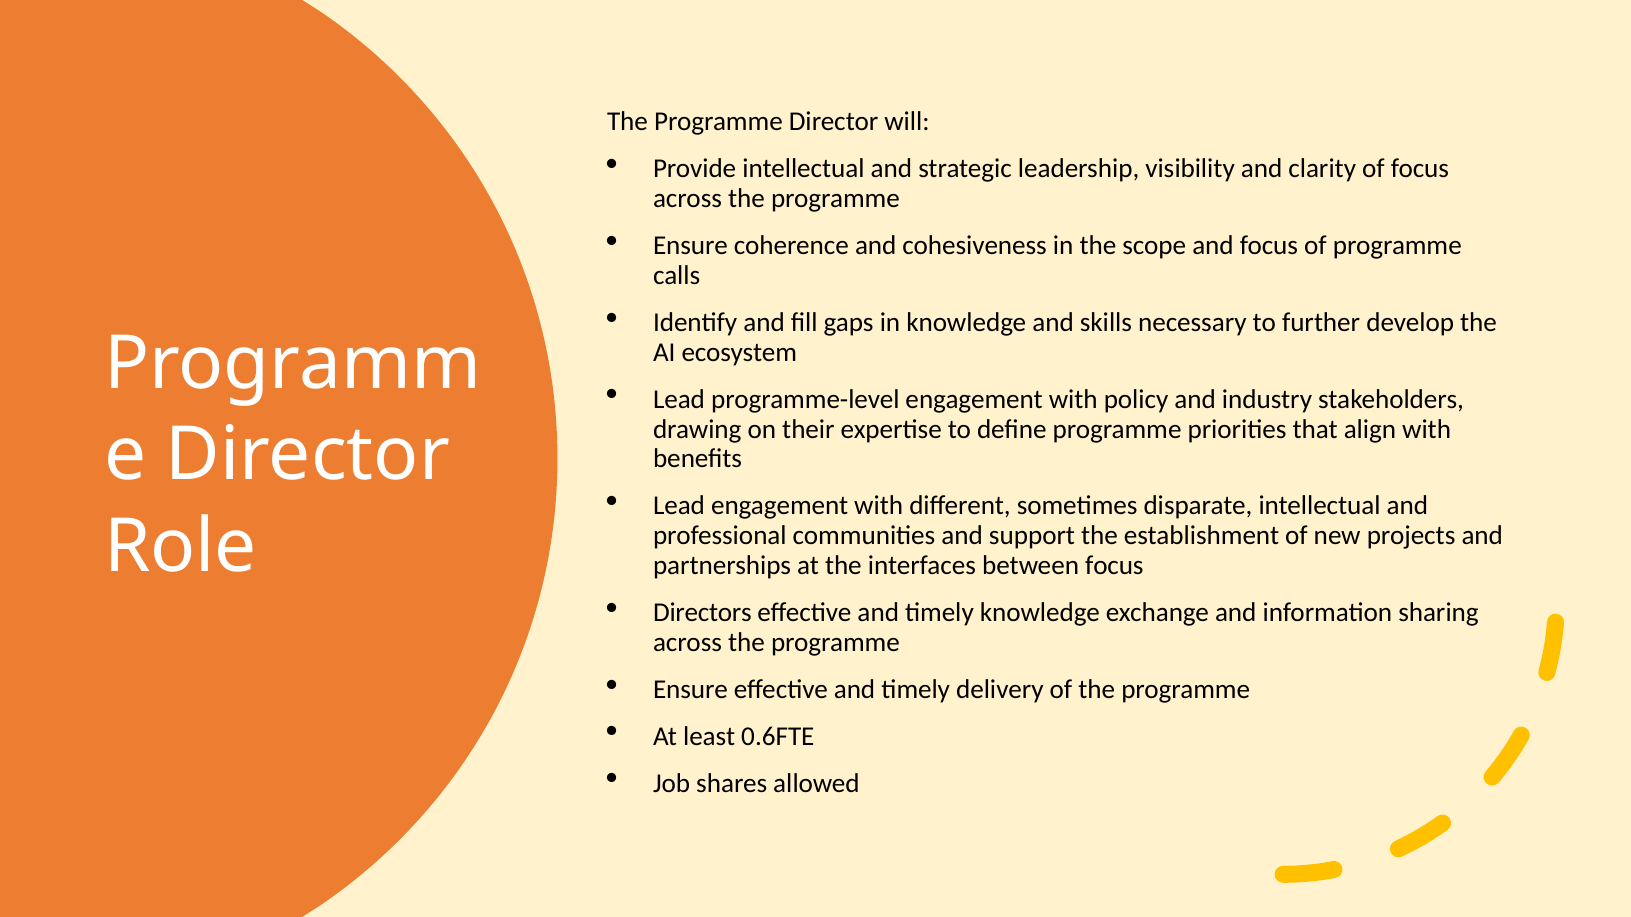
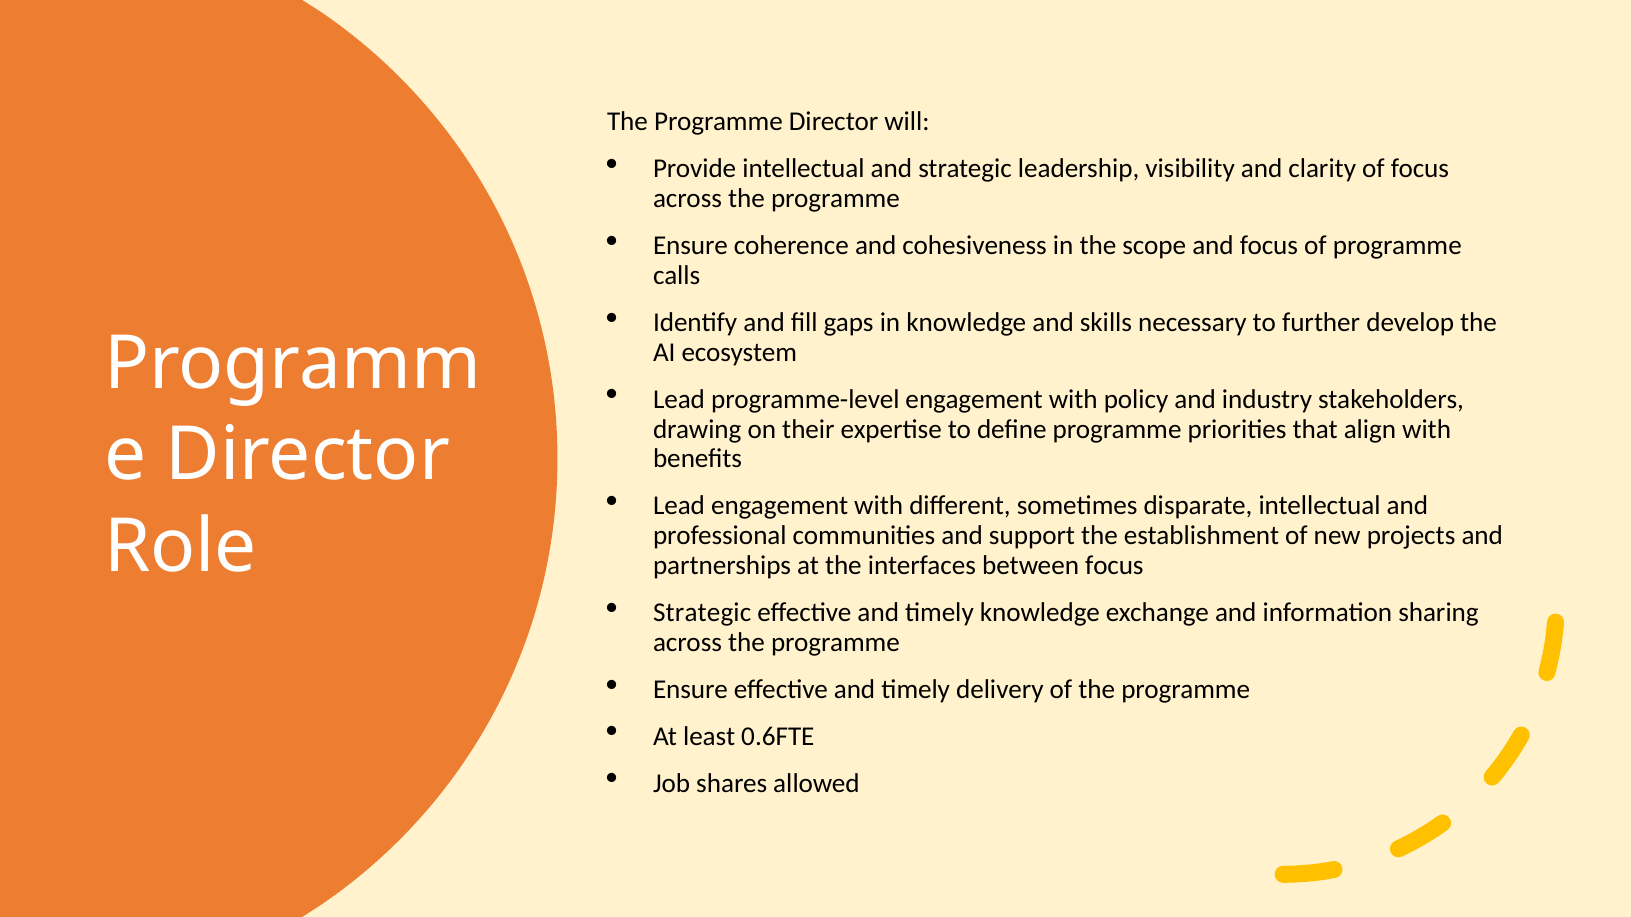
Directors: Directors -> Strategic (702, 613)
